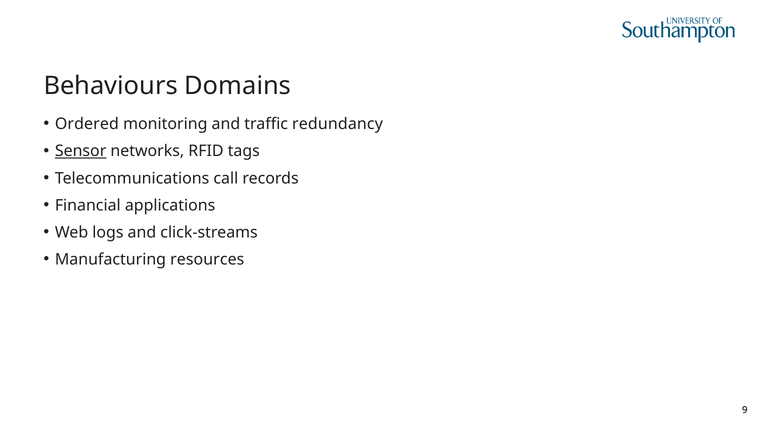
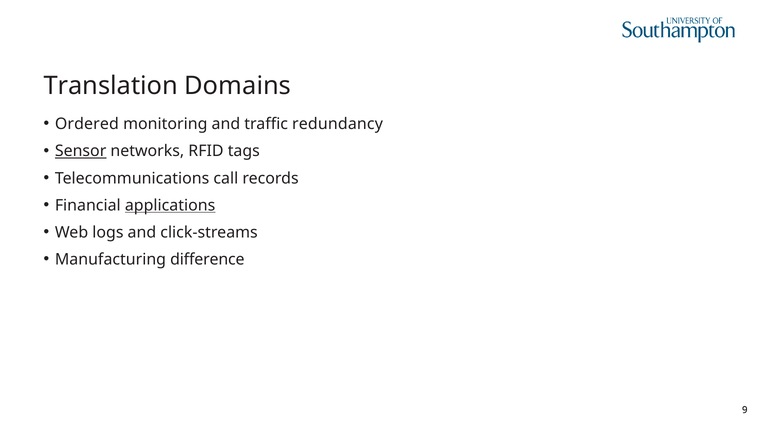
Behaviours: Behaviours -> Translation (111, 86)
applications underline: none -> present (170, 205)
resources: resources -> difference (207, 259)
